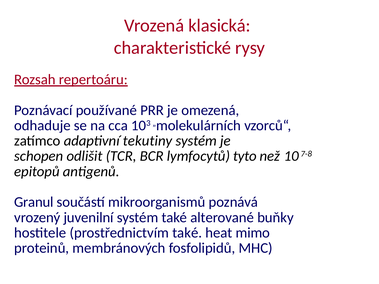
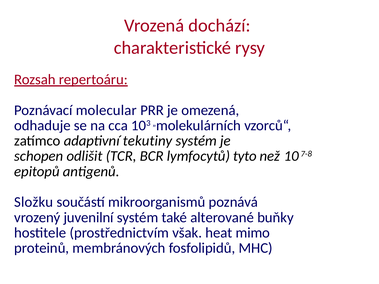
klasická: klasická -> dochází (220, 26)
používané: používané -> molecular (106, 110)
Granul: Granul -> Složku (34, 202)
prostřednictvím také: také -> však (187, 233)
